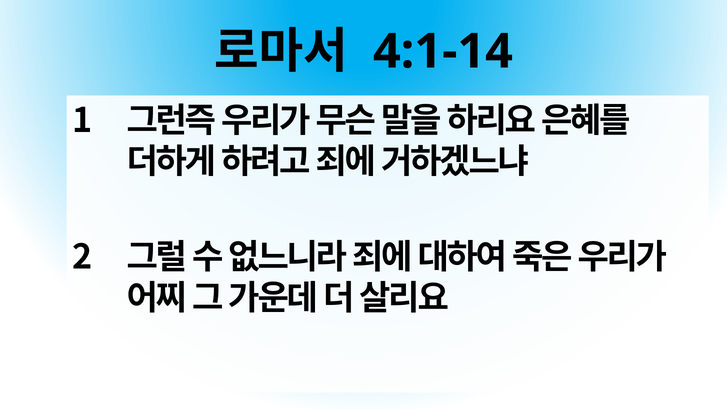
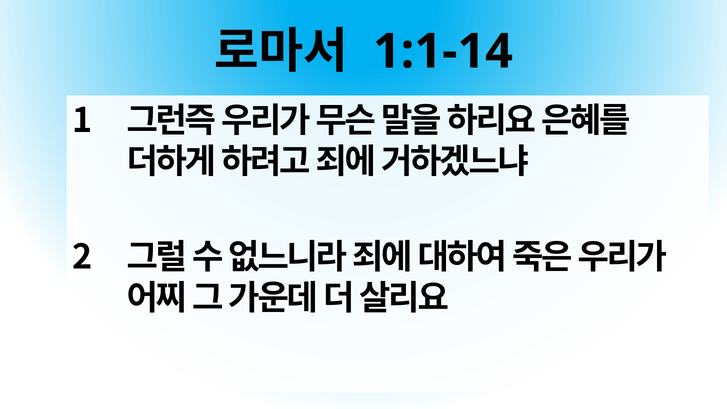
4:1-14: 4:1-14 -> 1:1-14 (443, 51)
